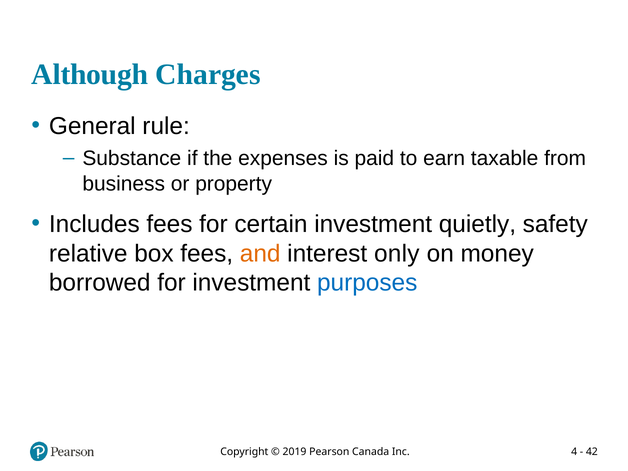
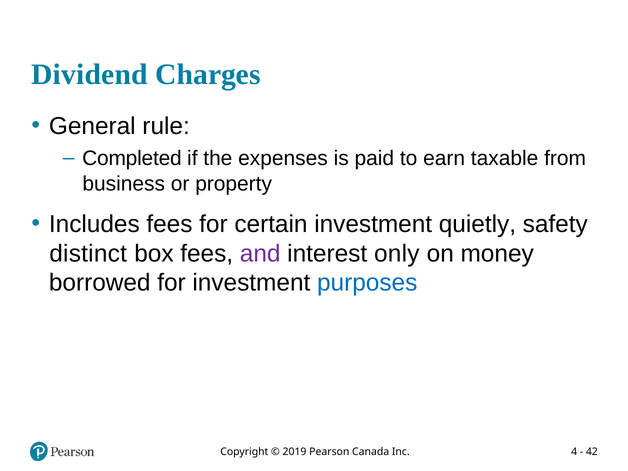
Although: Although -> Dividend (90, 74)
Substance: Substance -> Completed (132, 158)
relative: relative -> distinct (88, 253)
and colour: orange -> purple (260, 253)
